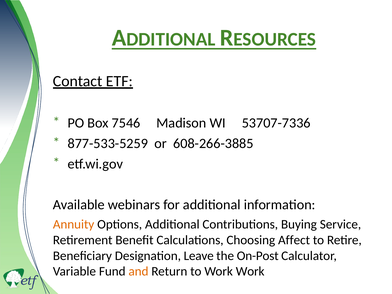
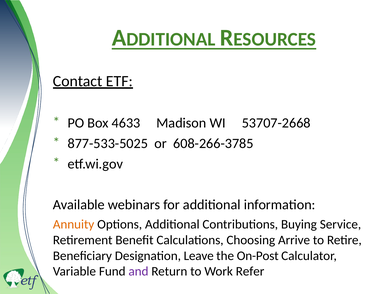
7546: 7546 -> 4633 (126, 123)
53707-7336: 53707-7336 -> 53707-2668 (276, 123)
877-533-5259: 877-533-5259 -> 877-533-5025 (108, 143)
608-266-3885: 608-266-3885 -> 608-266-3785 (213, 143)
Affect: Affect -> Arrive (294, 240)
and colour: orange -> purple (138, 271)
Work Work: Work -> Refer (250, 271)
